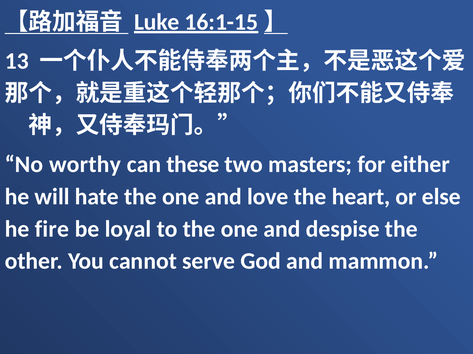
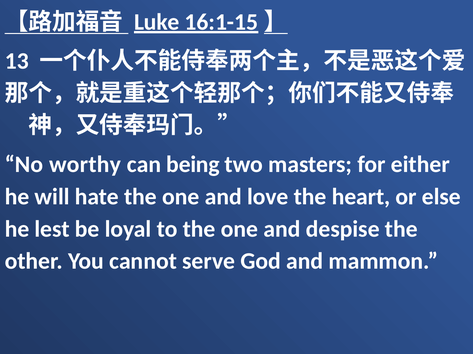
these: these -> being (193, 165)
fire: fire -> lest (52, 229)
